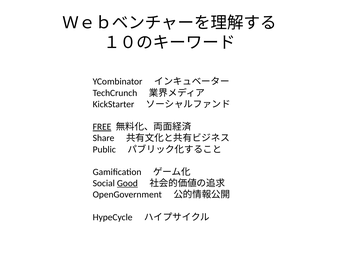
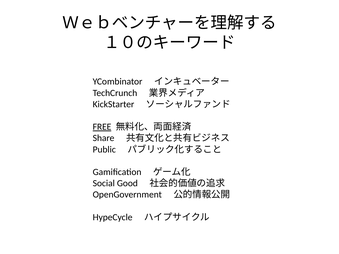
Good underline: present -> none (127, 183)
